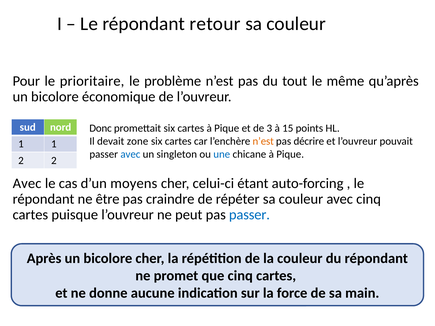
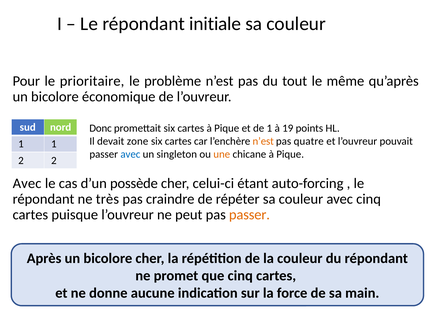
retour: retour -> initiale (215, 24)
3: 3 -> 1 (269, 128)
15: 15 -> 19 (288, 128)
décrire: décrire -> quatre (309, 141)
une colour: blue -> orange (222, 154)
moyens: moyens -> possède (134, 183)
être: être -> très (107, 199)
passer colour: blue -> orange (249, 215)
